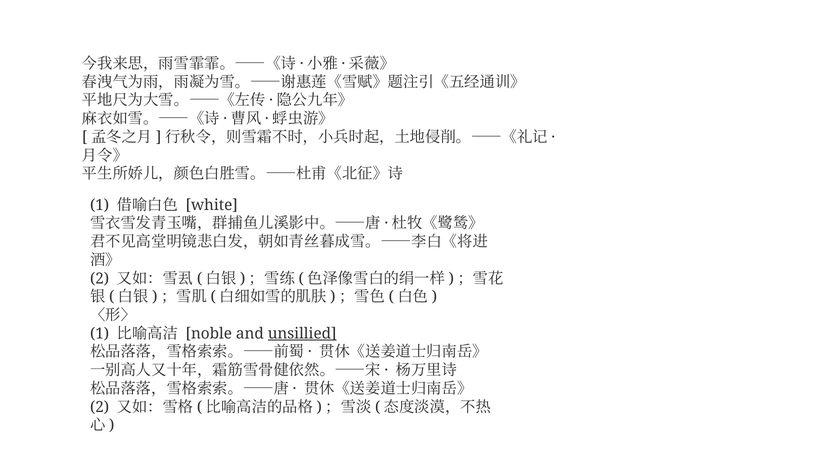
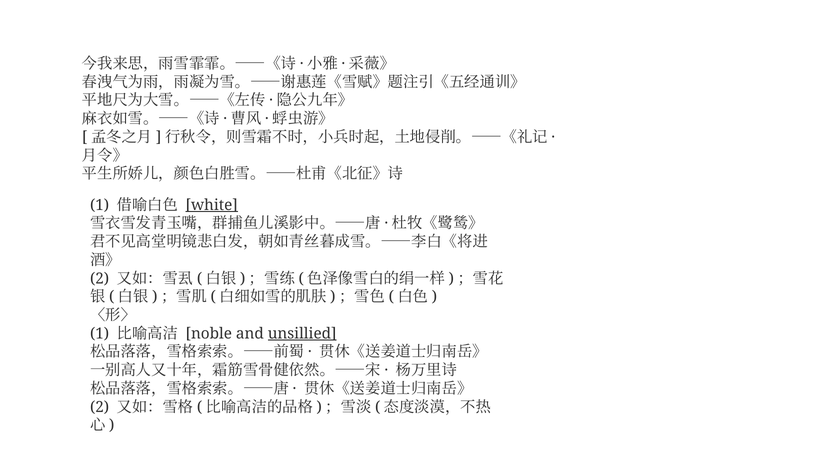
white underline: none -> present (212, 205)
